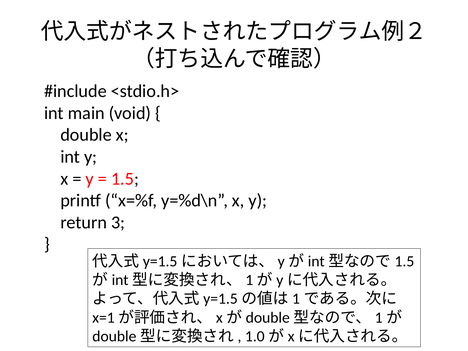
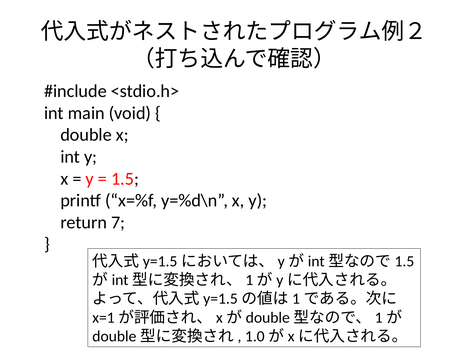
3: 3 -> 7 (118, 222)
